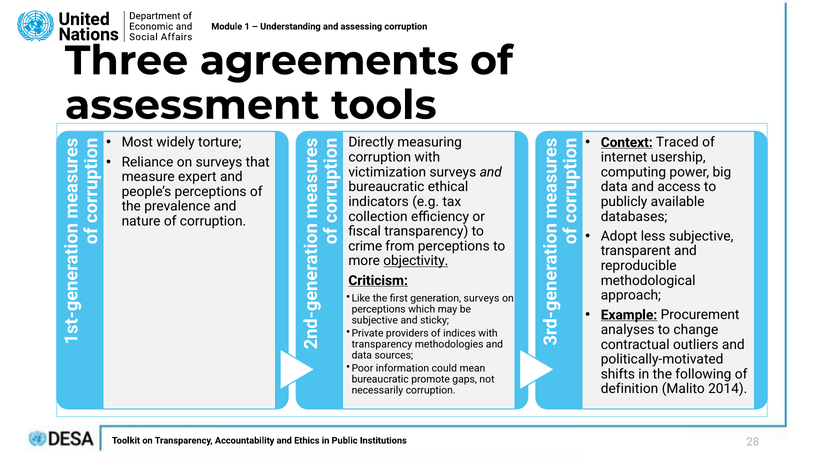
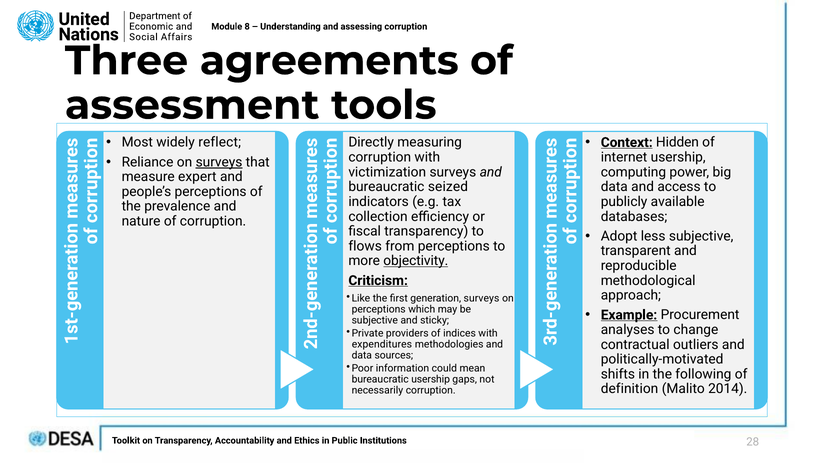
Module 1: 1 -> 8 (247, 27)
torture: torture -> reflect (220, 143)
Traced: Traced -> Hidden (677, 143)
surveys underline: none -> present (219, 162)
ethical: ethical -> seized (448, 187)
crime: crime -> flows (365, 246)
transparency: transparency -> expenditures (382, 345)
bureaucratic promote: promote -> usership (431, 380)
